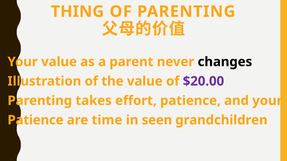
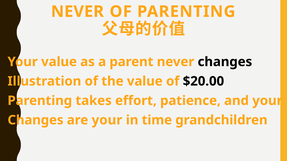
THING: THING -> NEVER (77, 12)
$20.00 colour: purple -> black (203, 81)
Patience: Patience -> Changes (36, 120)
are time: time -> your (107, 120)
seen: seen -> time (157, 120)
